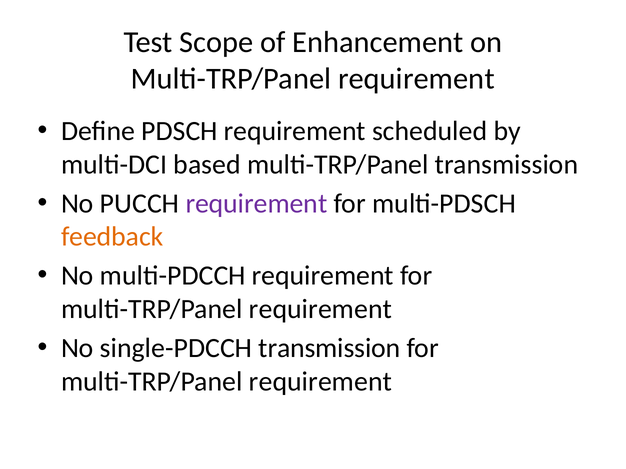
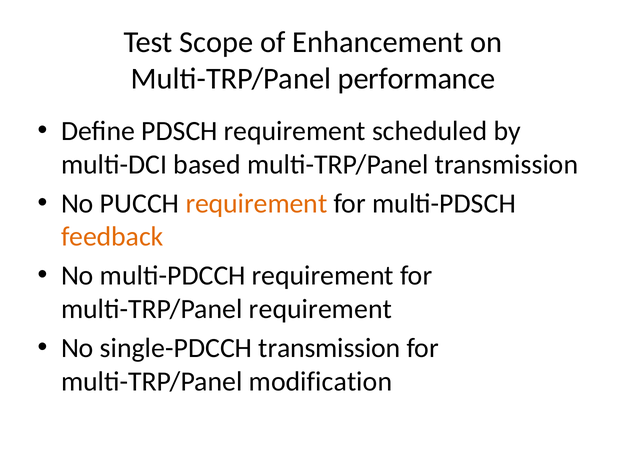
requirement: requirement -> performance (417, 79)
requirement colour: purple -> orange (256, 204)
requirement: requirement -> modification (321, 382)
